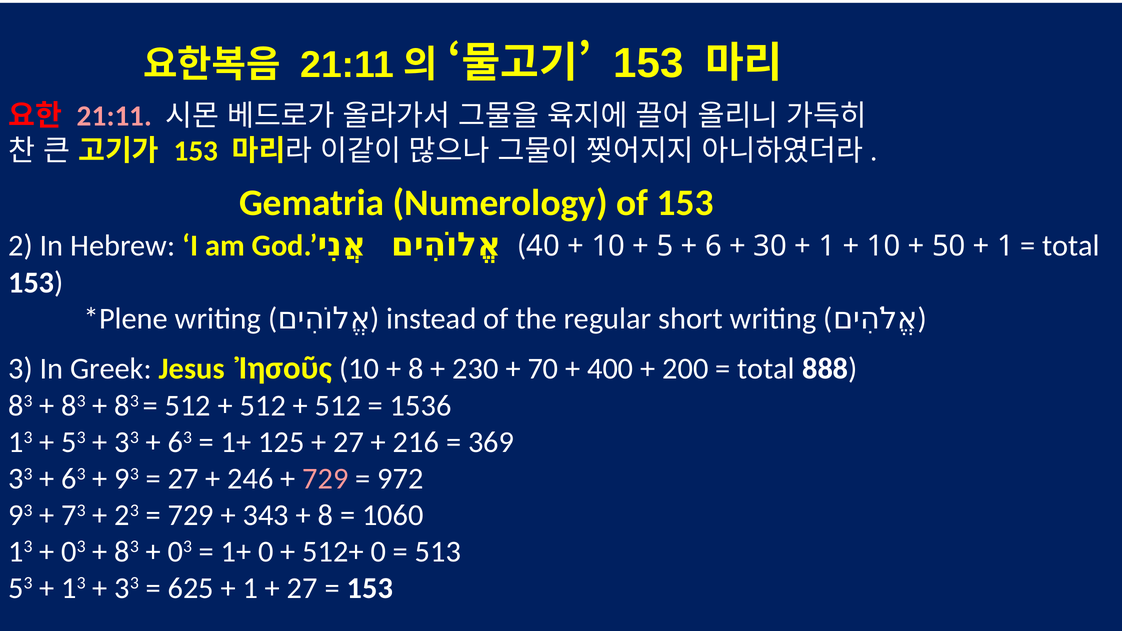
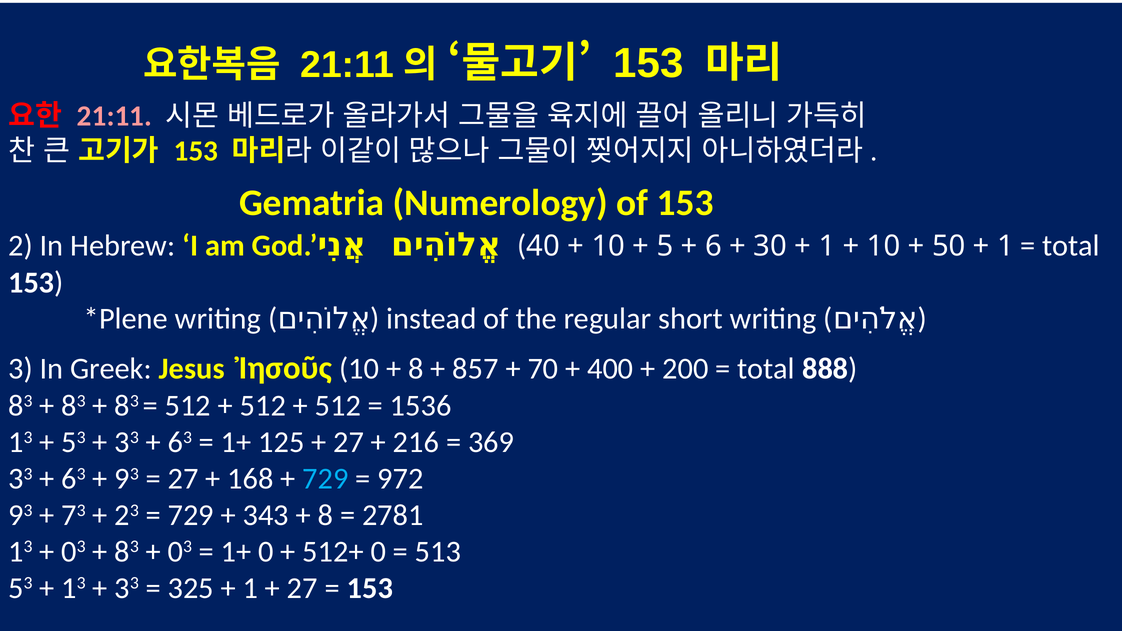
230: 230 -> 857 (476, 369)
246: 246 -> 168 (250, 479)
729 colour: pink -> light blue (325, 479)
1060: 1060 -> 2781 (393, 515)
625: 625 -> 325 (191, 588)
